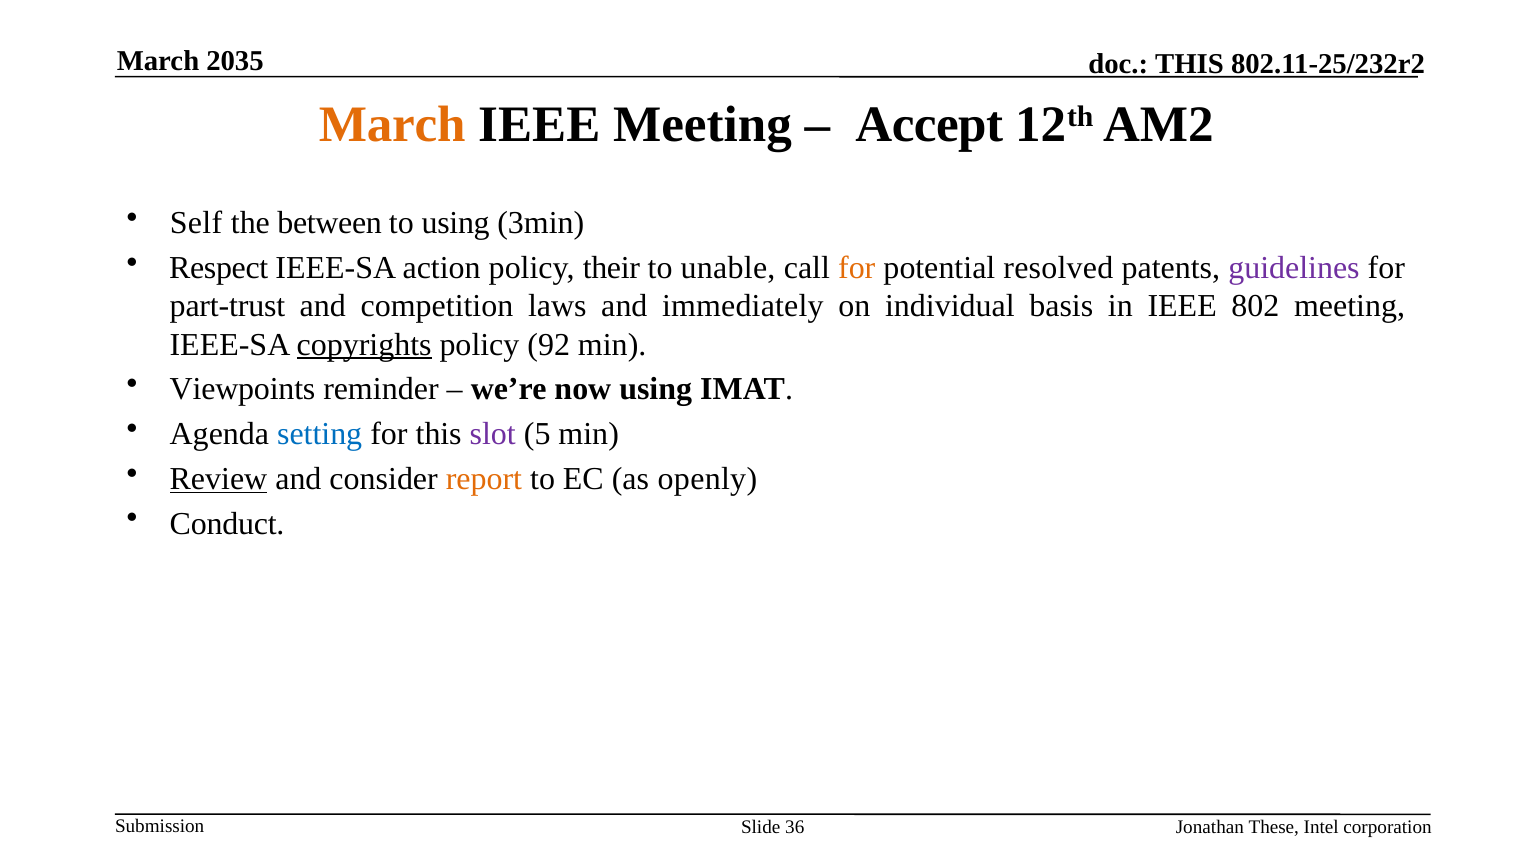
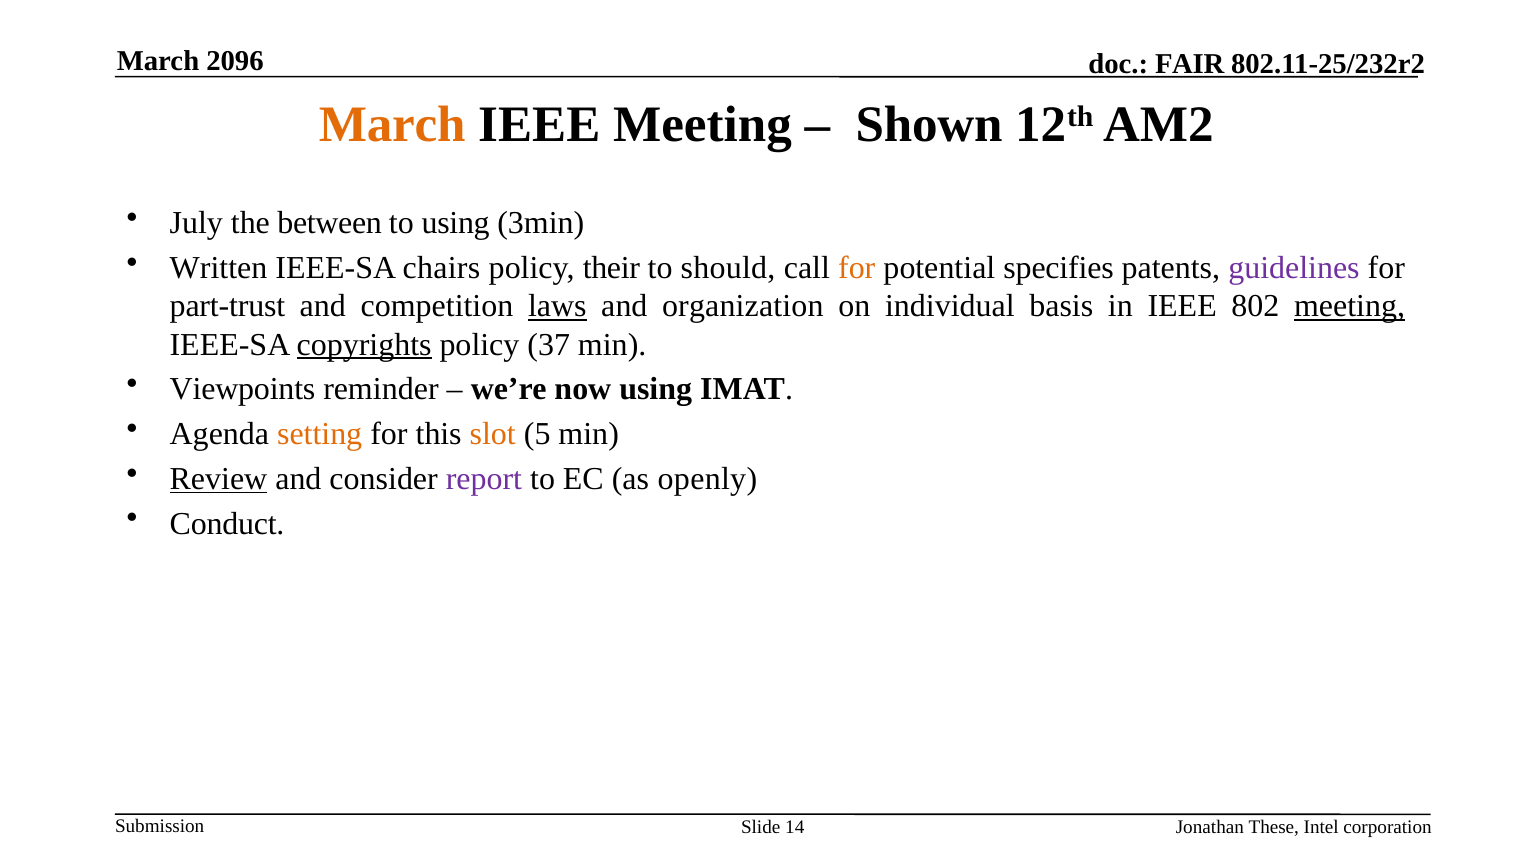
2035: 2035 -> 2096 (235, 61)
THIS: THIS -> FAIR (1190, 64)
Accept: Accept -> Shown (929, 125)
Self: Self -> July (196, 223)
Respect: Respect -> Written (218, 268)
action: action -> chairs (441, 268)
unable: unable -> should (728, 268)
resolved: resolved -> specifies (1059, 268)
laws underline: none -> present (557, 306)
immediately: immediately -> organization (743, 306)
meeting underline: none -> present (1350, 306)
92: 92 -> 37 (549, 345)
setting colour: blue -> orange (320, 434)
slot colour: purple -> orange (493, 434)
report colour: orange -> purple (484, 479)
36: 36 -> 14 (795, 827)
